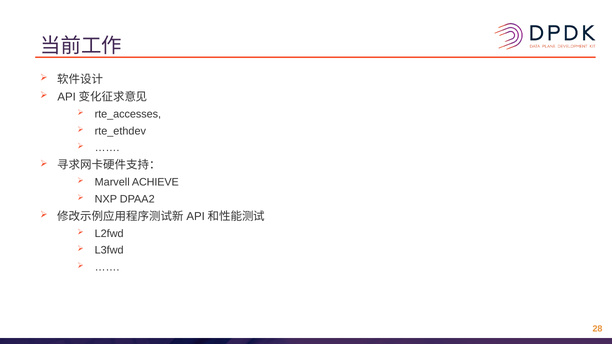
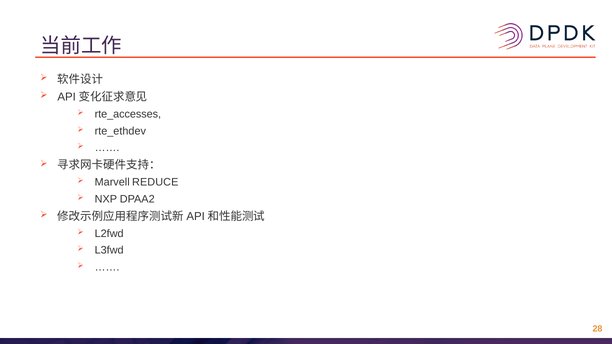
ACHIEVE: ACHIEVE -> REDUCE (155, 182)
